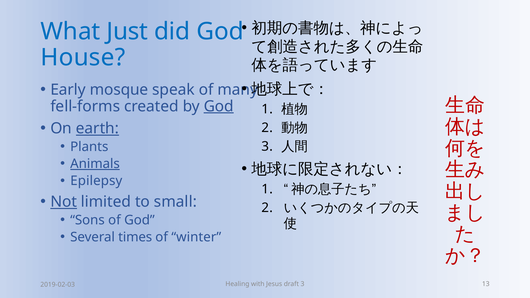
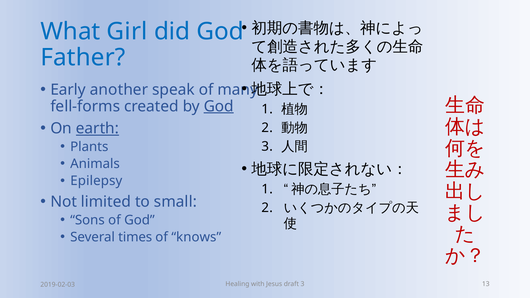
Just: Just -> Girl (127, 31)
House: House -> Father (83, 58)
mosque: mosque -> another (119, 90)
Animals underline: present -> none (95, 164)
Not underline: present -> none (64, 202)
winter: winter -> knows (196, 237)
